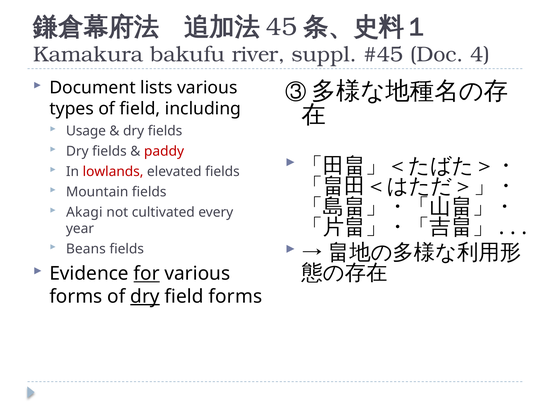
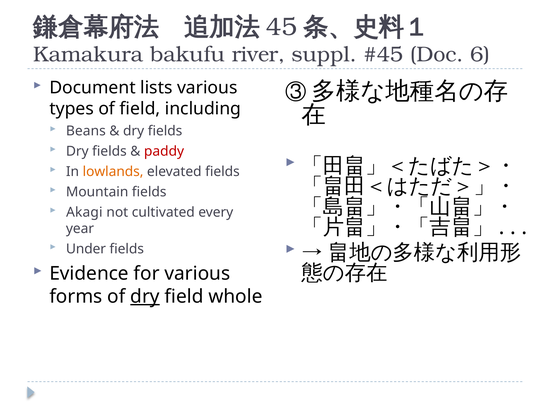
4: 4 -> 6 (480, 55)
Usage: Usage -> Beans (86, 131)
lowlands colour: red -> orange (113, 172)
Beans: Beans -> Under (86, 249)
for underline: present -> none (147, 274)
field forms: forms -> whole (235, 297)
